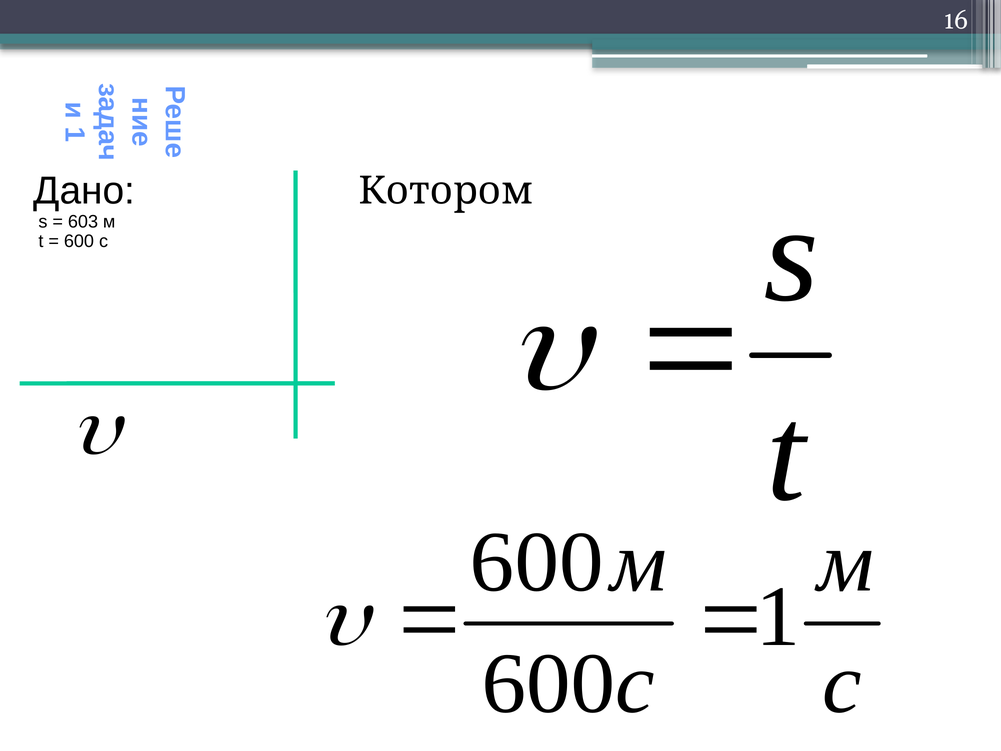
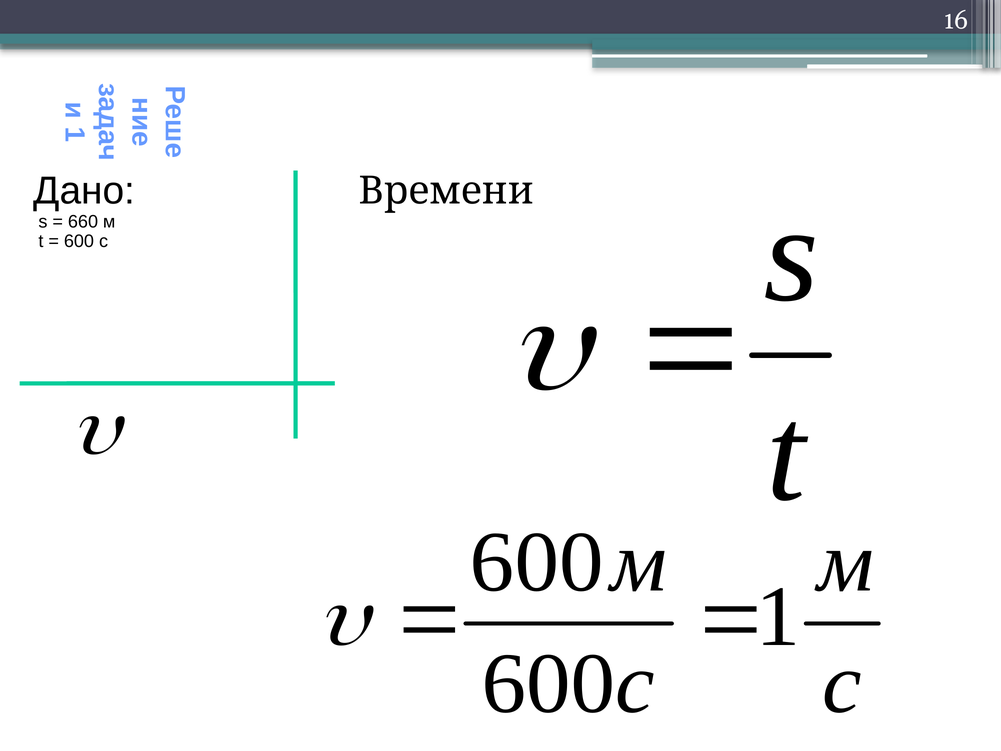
Котором: Котором -> Времени (446, 191)
603: 603 -> 660 (83, 222)
